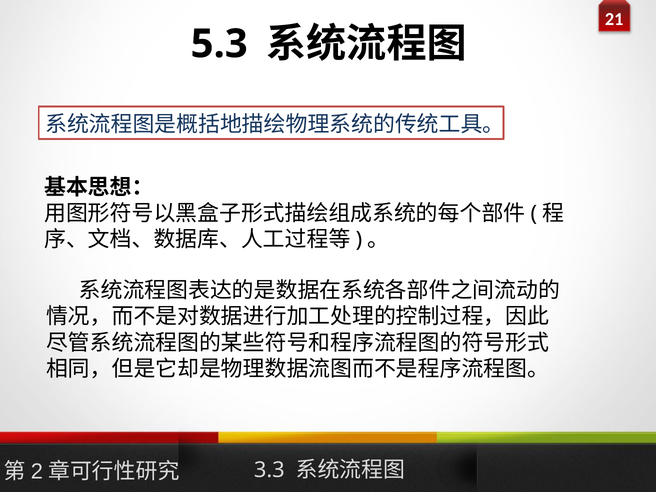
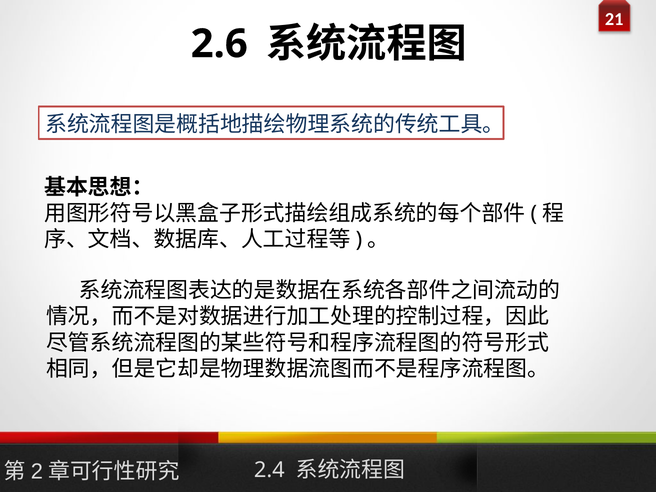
5.3: 5.3 -> 2.6 (219, 44)
3.3: 3.3 -> 2.4 (269, 470)
